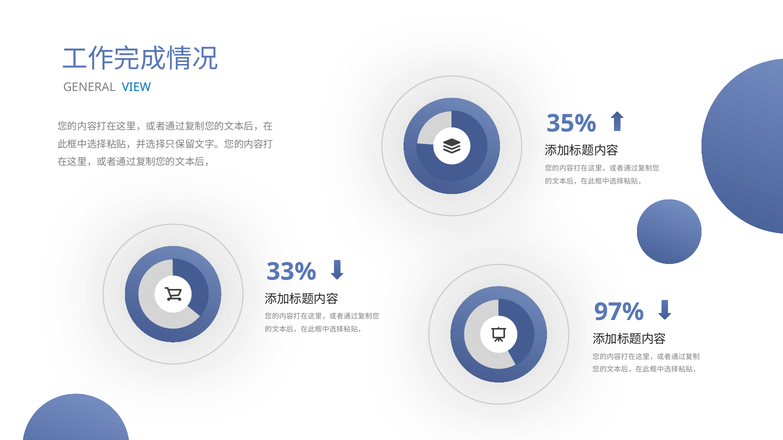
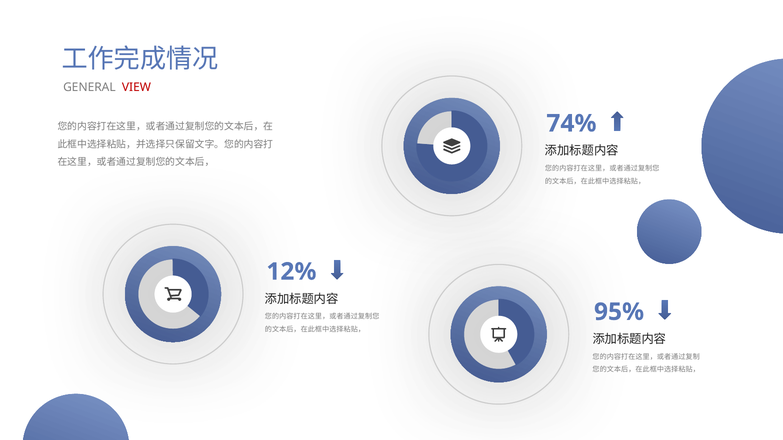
VIEW colour: blue -> red (136, 87)
35%: 35% -> 74% (571, 124)
33%: 33% -> 12% (291, 272)
97%: 97% -> 95% (619, 312)
